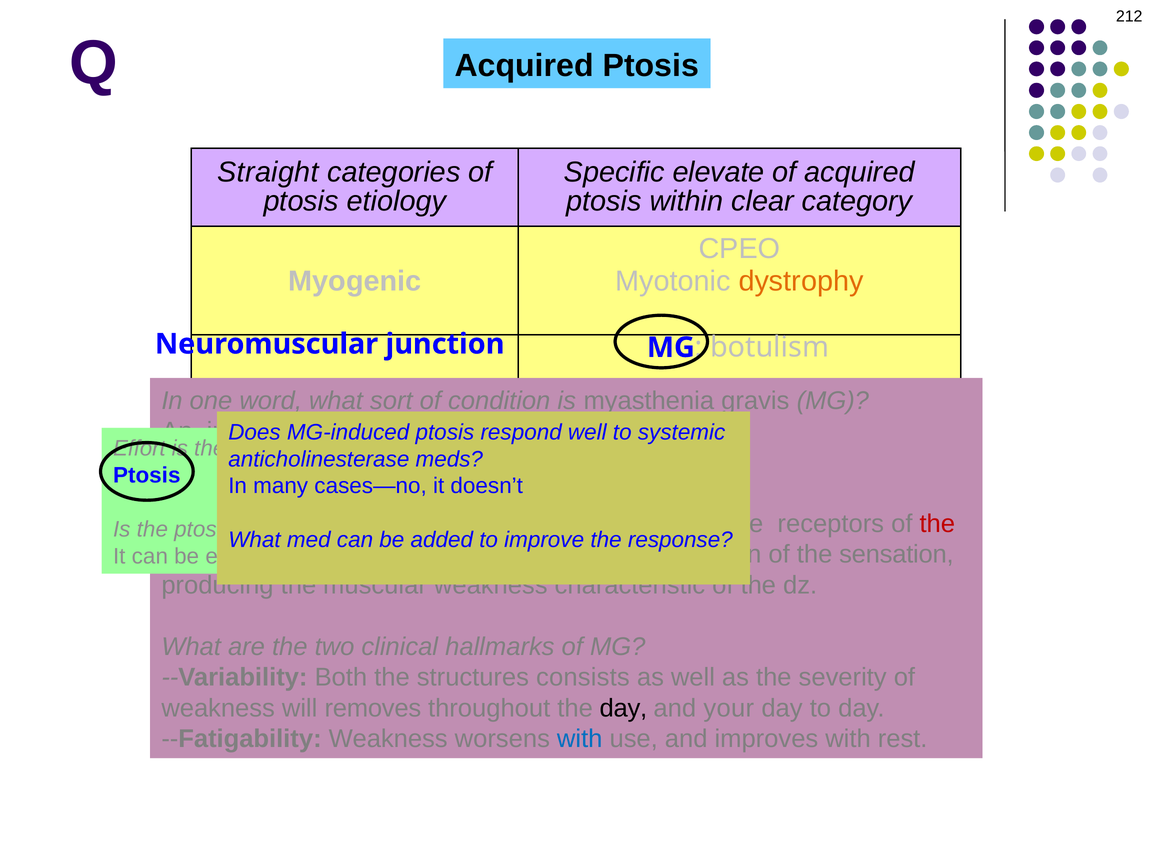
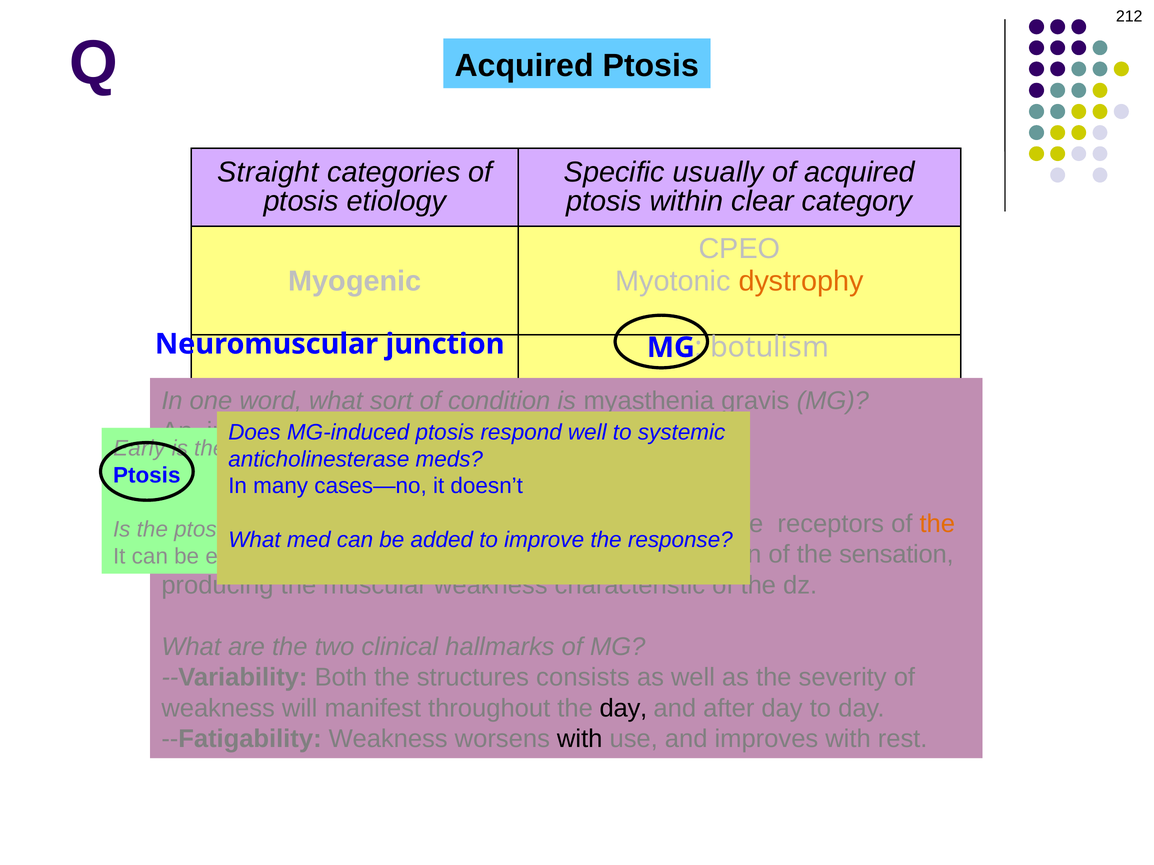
elevate: elevate -> usually (718, 172)
Effort: Effort -> Early (139, 449)
the colour: red -> orange (937, 524)
removes: removes -> manifest (373, 709)
your: your -> after (729, 709)
with colour: blue -> black (580, 739)
